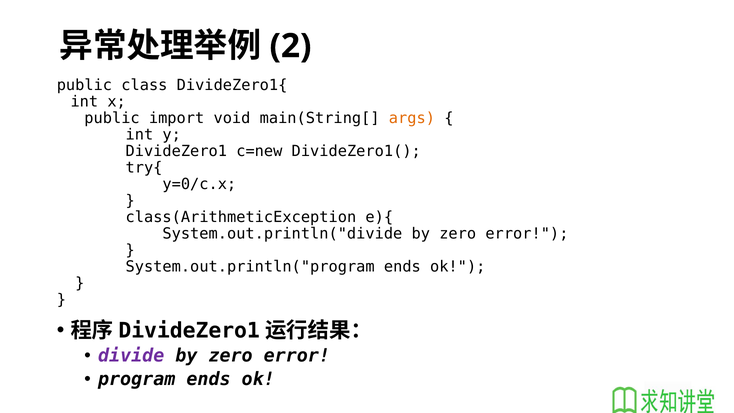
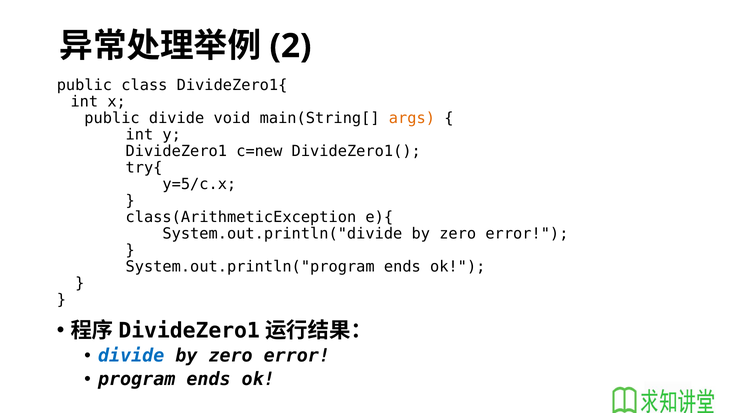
public import: import -> divide (177, 118)
y=0/c.x: y=0/c.x -> y=5/c.x (199, 184)
divide colour: purple -> blue (131, 356)
